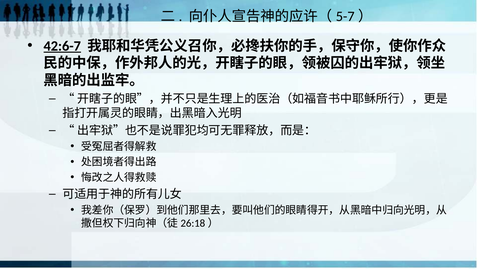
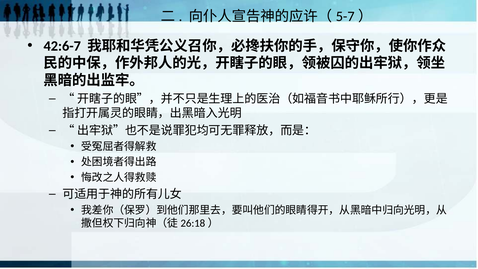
42:6-7 underline: present -> none (62, 46)
